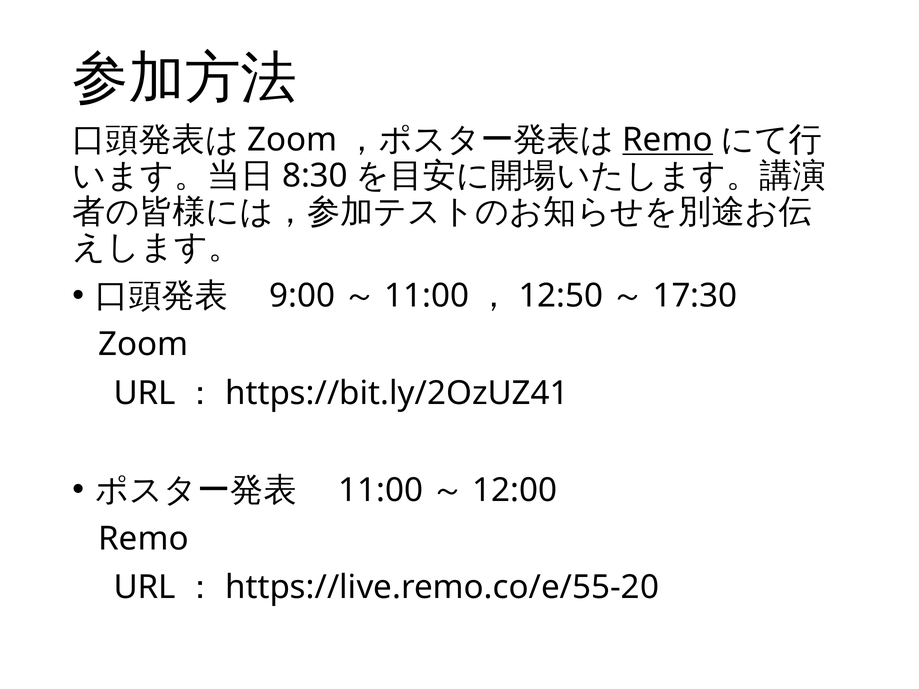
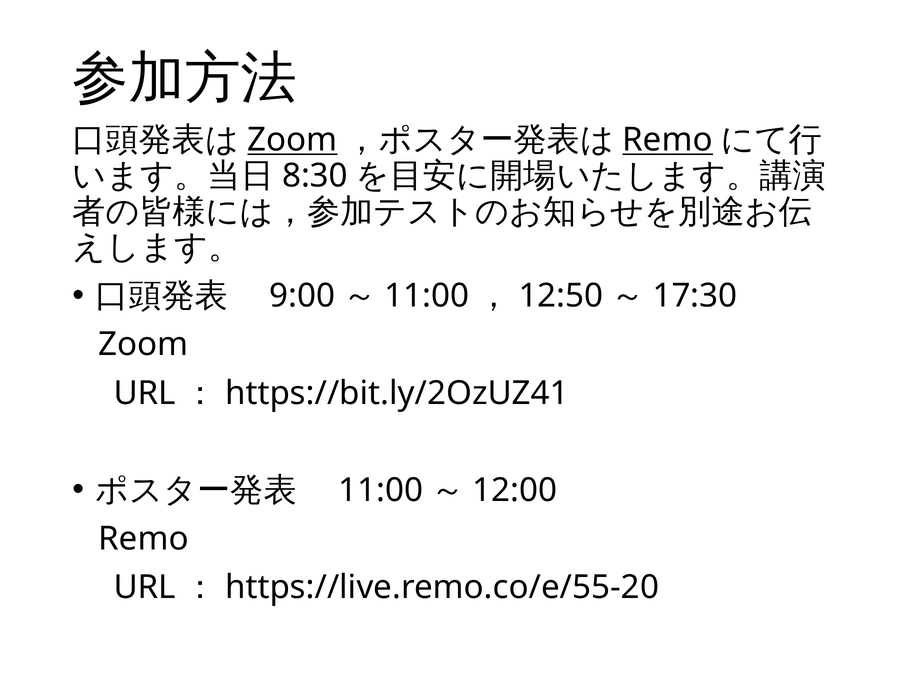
Zoom underline: none -> present (292, 140)
